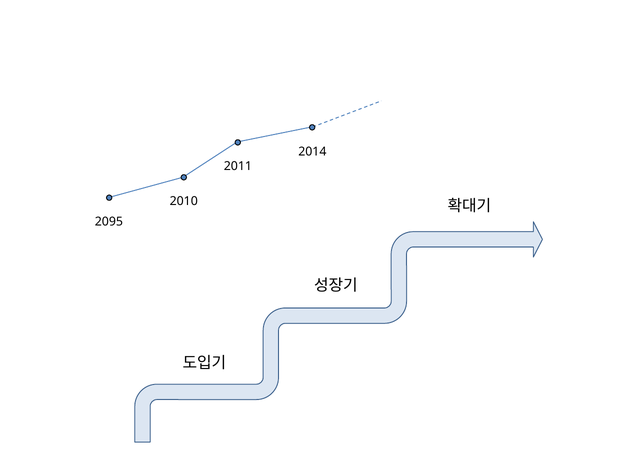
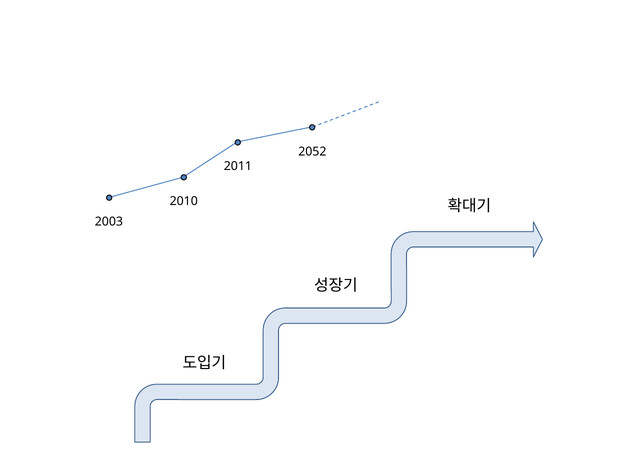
2014: 2014 -> 2052 (312, 152)
2095: 2095 -> 2003 (109, 222)
